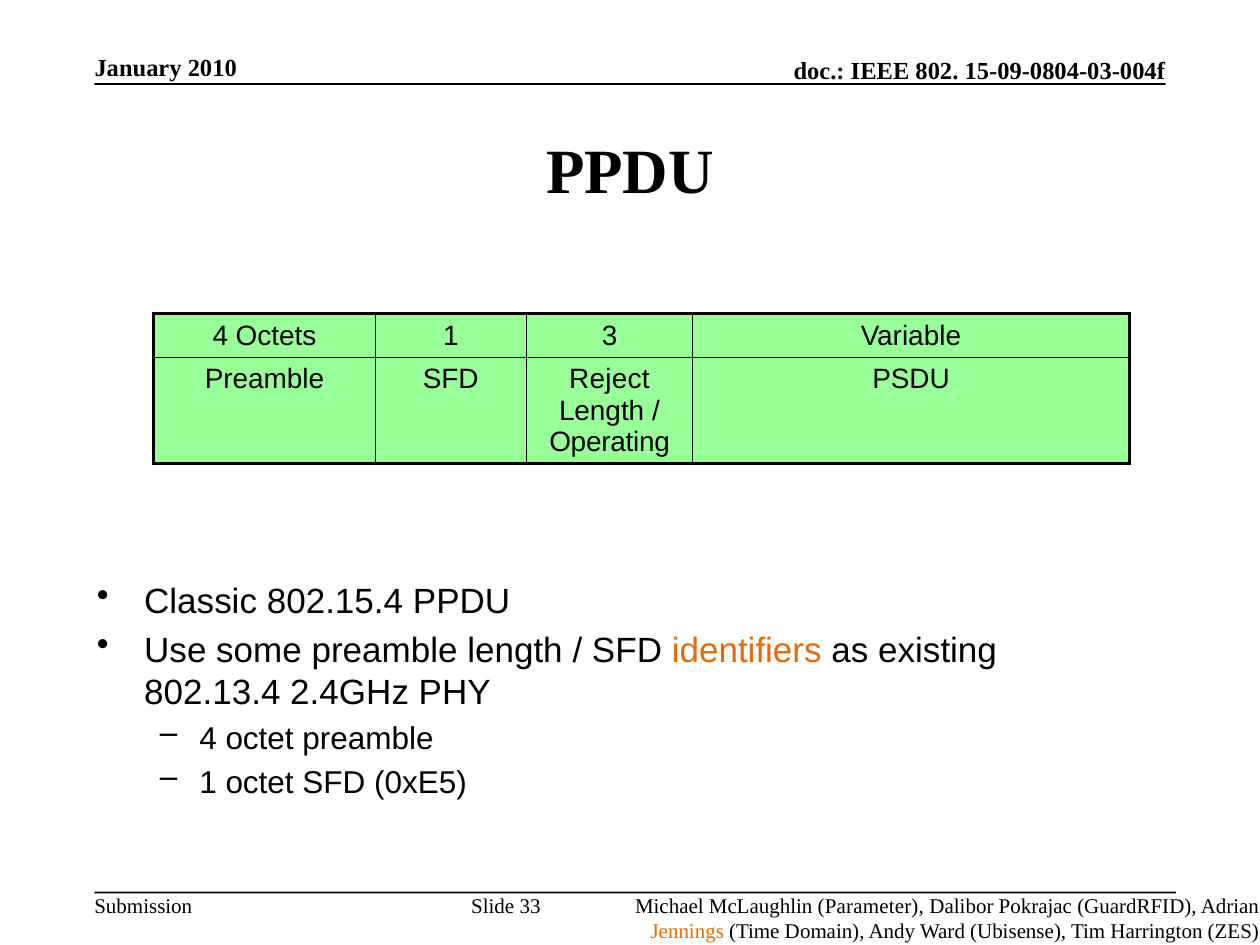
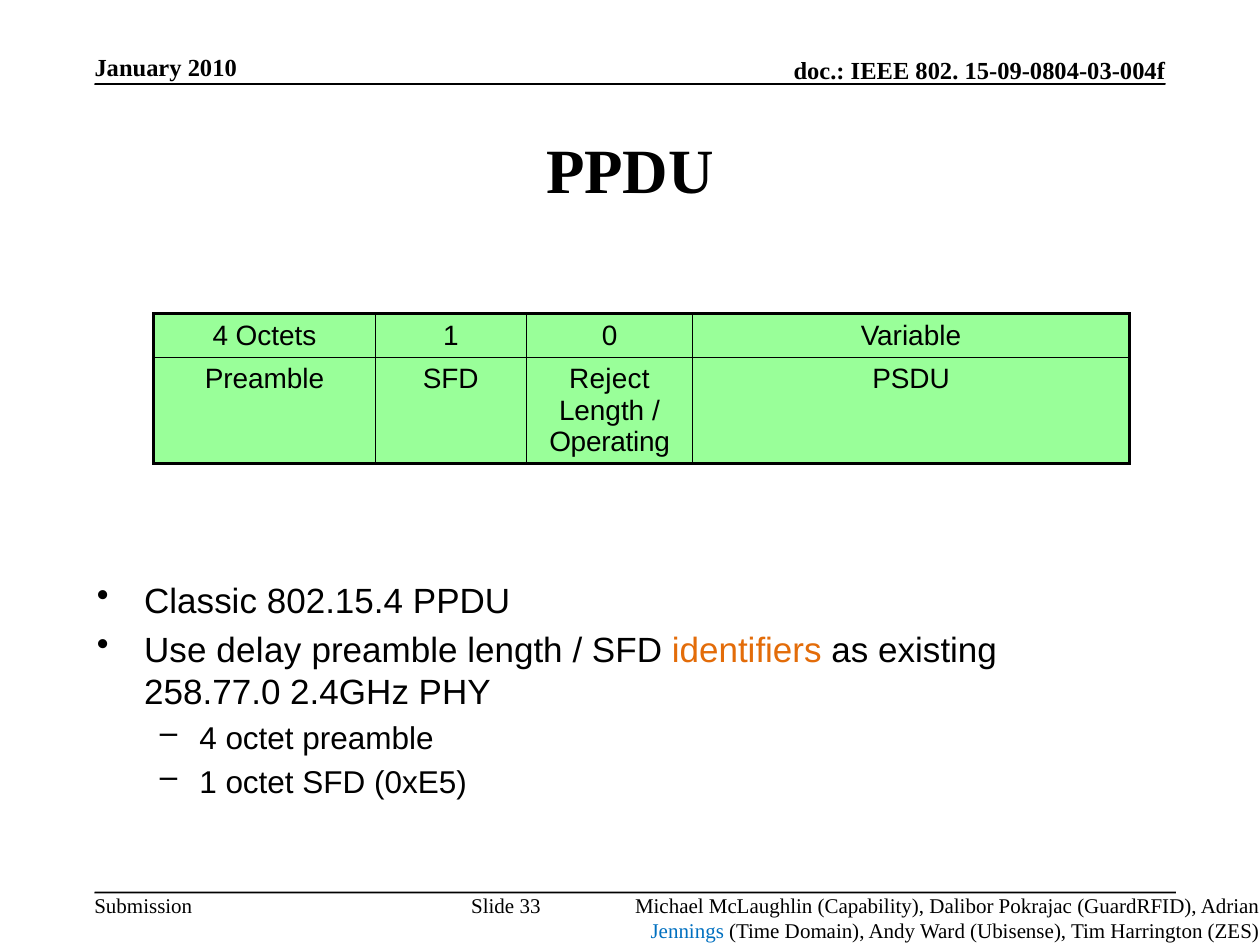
3: 3 -> 0 (610, 336)
some: some -> delay (259, 651)
802.13.4: 802.13.4 -> 258.77.0 (212, 693)
Parameter: Parameter -> Capability (871, 906)
Jennings colour: orange -> blue (687, 932)
